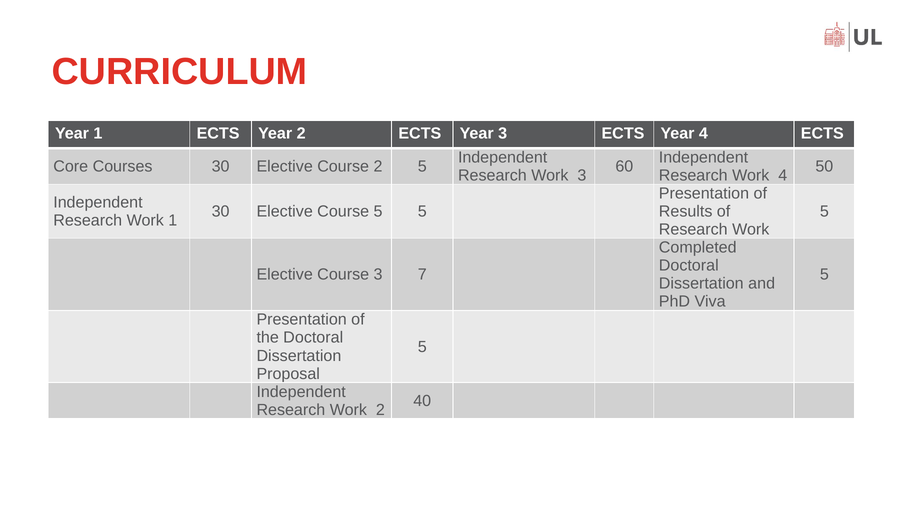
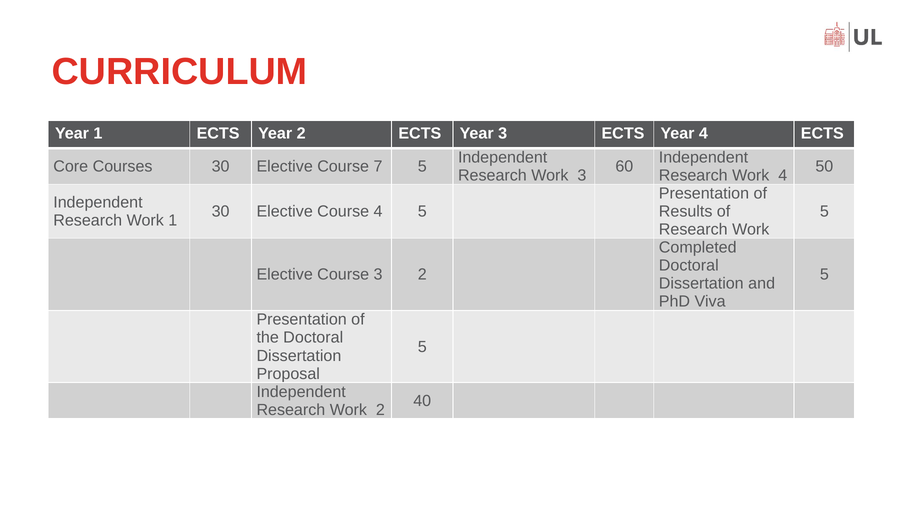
Course 2: 2 -> 7 (378, 167)
Course 5: 5 -> 4 (378, 212)
3 7: 7 -> 2 (422, 275)
